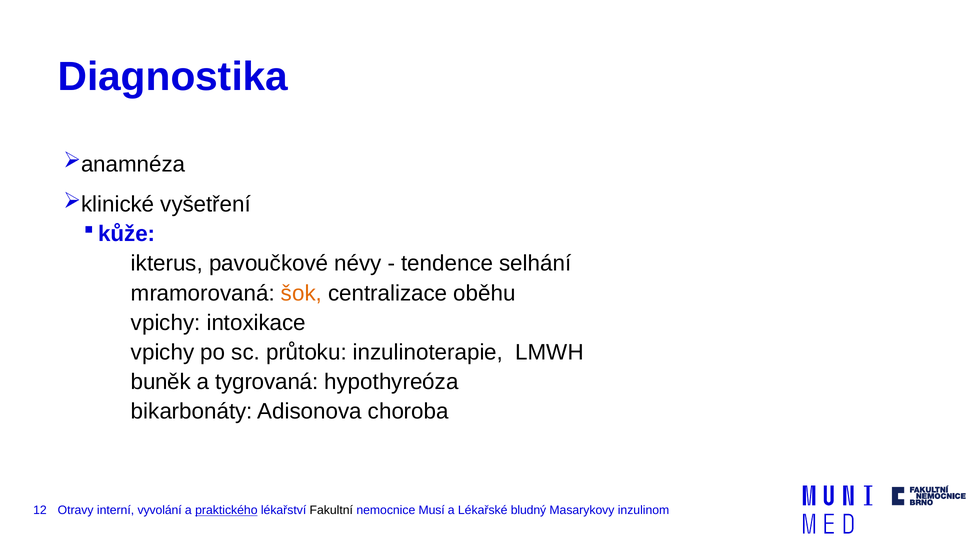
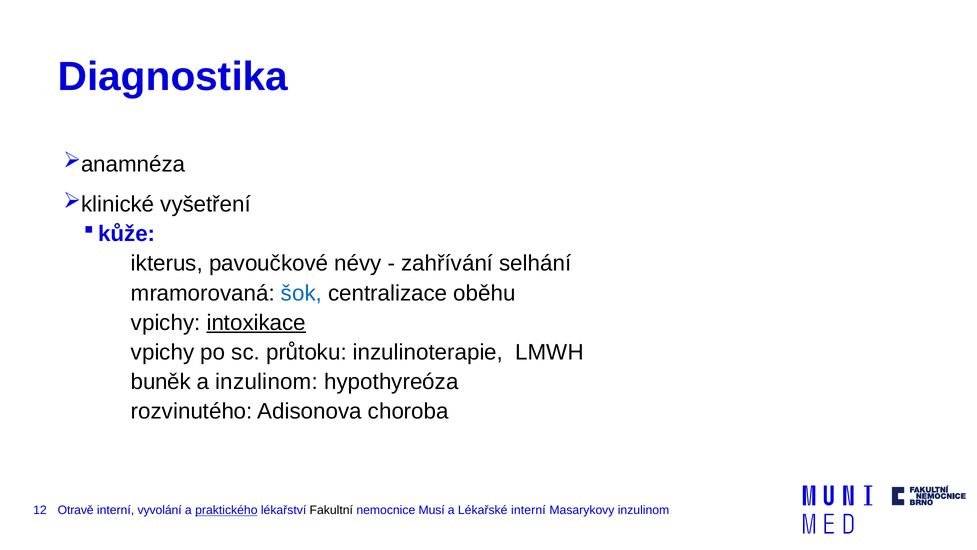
tendence: tendence -> zahřívání (447, 263)
šok colour: orange -> blue (301, 293)
intoxikace underline: none -> present (256, 322)
a tygrovaná: tygrovaná -> inzulinom (267, 382)
bikarbonáty: bikarbonáty -> rozvinutého (192, 411)
Otravy: Otravy -> Otravě (76, 510)
Lékařské bludný: bludný -> interní (528, 510)
